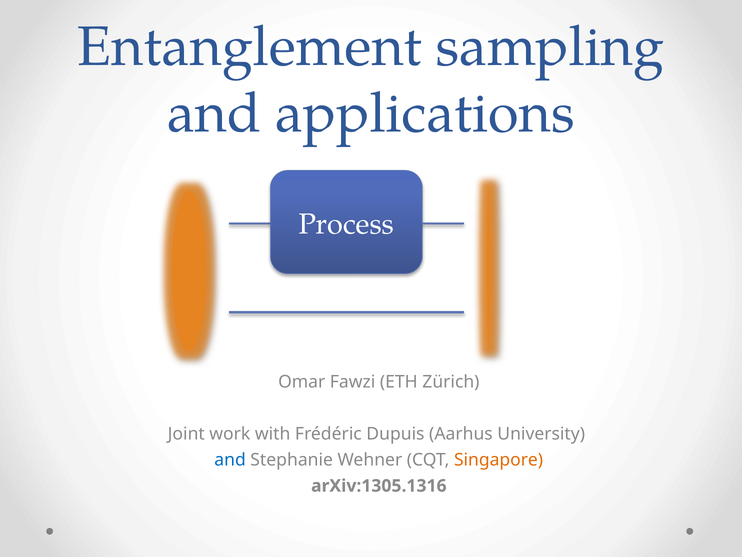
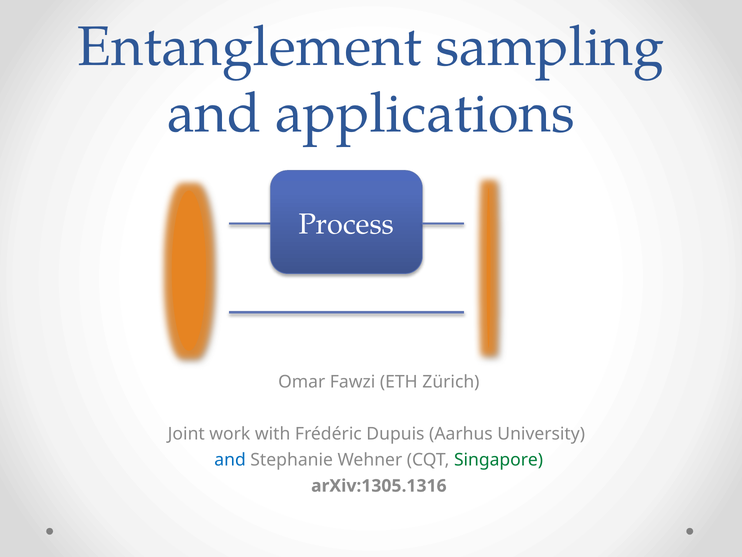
Singapore colour: orange -> green (499, 460)
